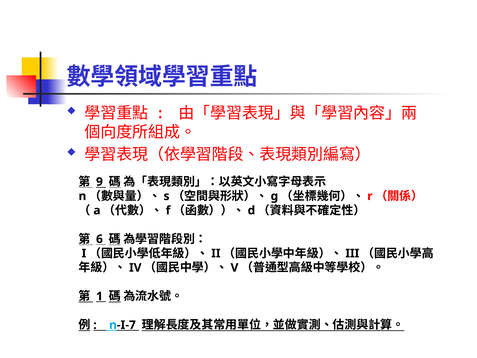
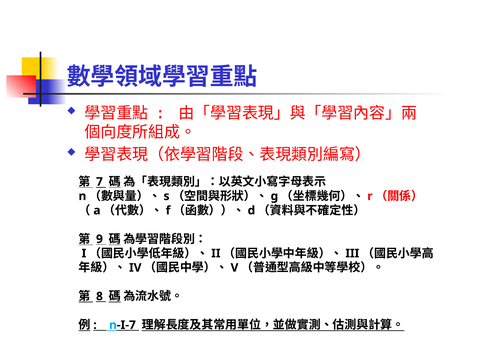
9: 9 -> 7 (99, 182)
6: 6 -> 9 (99, 239)
1: 1 -> 8 (99, 296)
